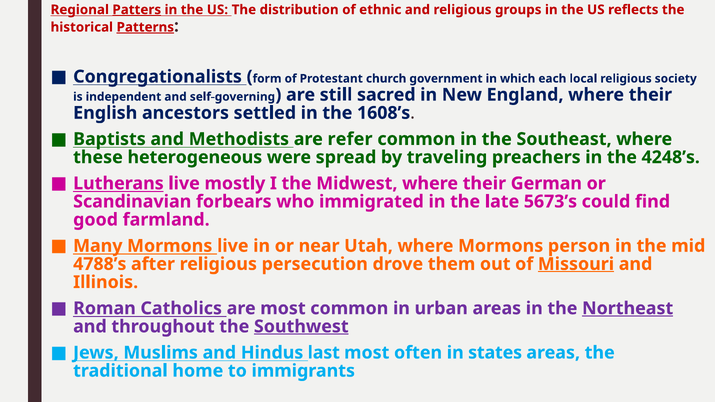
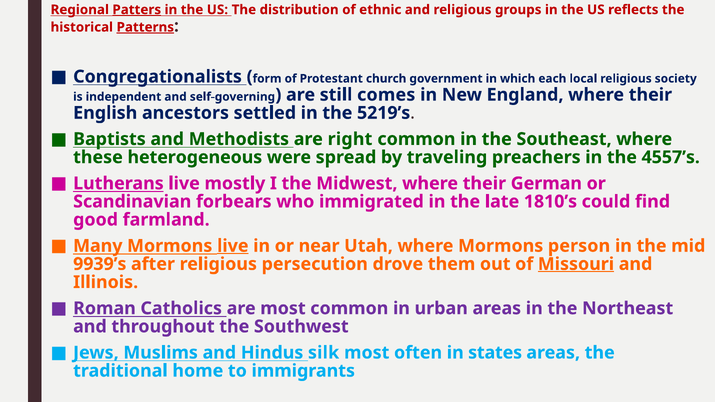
sacred: sacred -> comes (386, 95)
1608’s: 1608’s -> 5219’s (384, 113)
refer: refer -> right (350, 139)
4248’s: 4248’s -> 4557’s (671, 157)
5673’s: 5673’s -> 1810’s (550, 202)
live underline: none -> present (233, 246)
4788’s: 4788’s -> 9939’s (100, 264)
Northeast underline: present -> none (628, 308)
Southwest underline: present -> none (301, 327)
last: last -> silk (324, 353)
